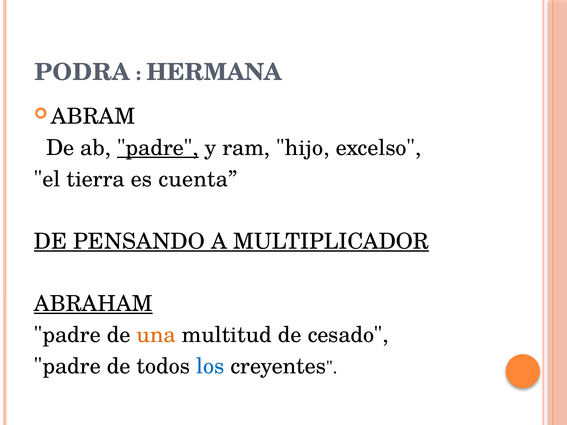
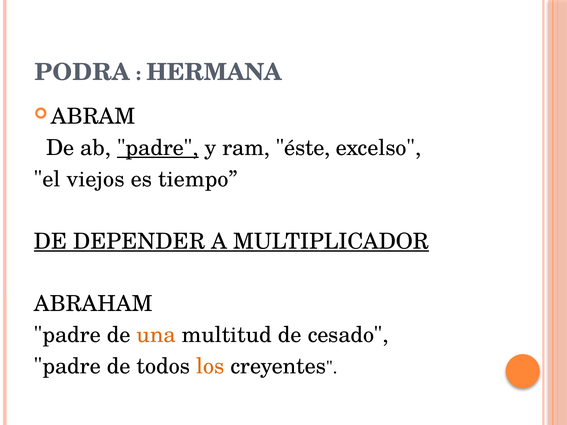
hijo: hijo -> éste (303, 148)
tierra: tierra -> viejos (96, 179)
cuenta: cuenta -> tiempo (198, 179)
PENSANDO: PENSANDO -> DEPENDER (139, 242)
ABRAHAM underline: present -> none (93, 304)
los colour: blue -> orange (210, 366)
